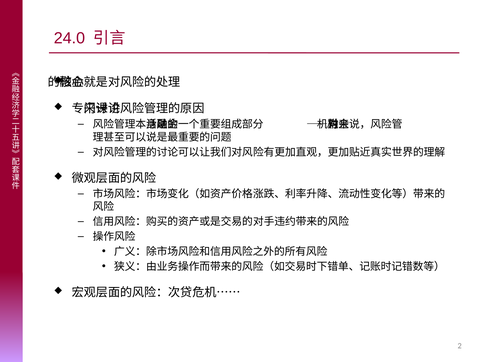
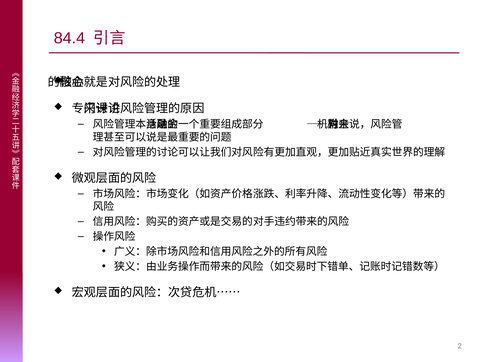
24.0: 24.0 -> 84.4 (69, 38)
